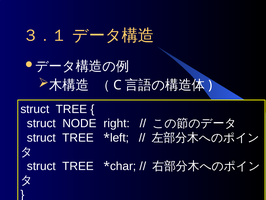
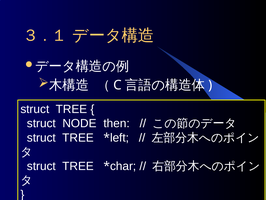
right: right -> then (117, 123)
